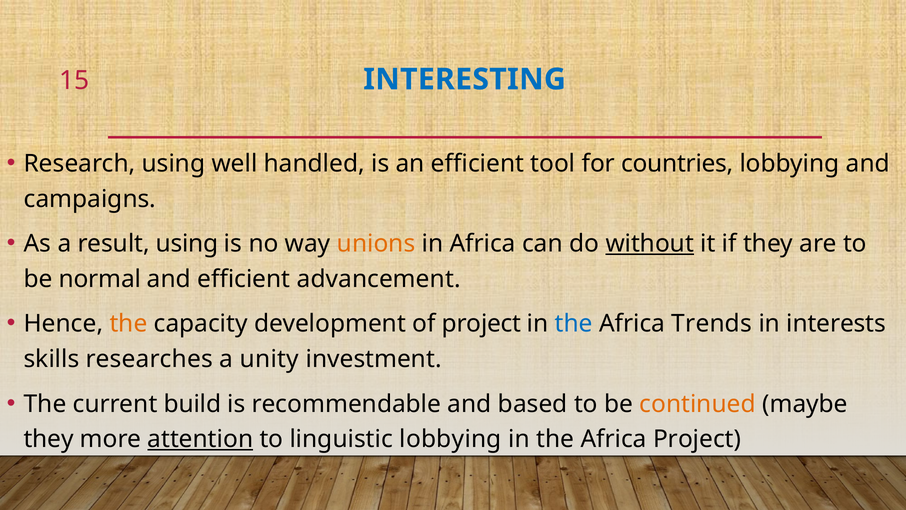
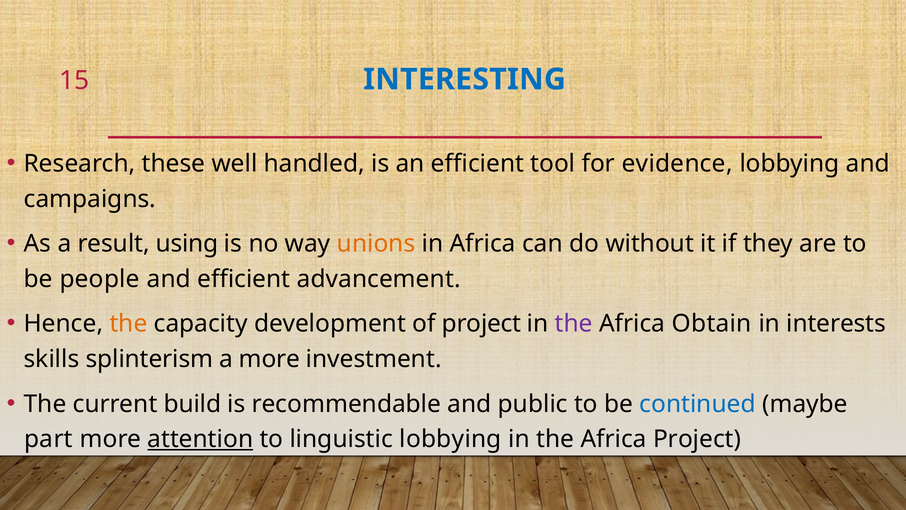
Research using: using -> these (173, 163)
countries: countries -> evidence (677, 163)
without underline: present -> none (650, 244)
normal: normal -> people (100, 279)
the colour: blue -> purple (574, 324)
Trends: Trends -> Obtain (712, 324)
researches: researches -> splinterism (149, 359)
a unity: unity -> more (270, 359)
based: based -> public (533, 404)
continued colour: orange -> blue (698, 404)
they: they -> part (48, 439)
